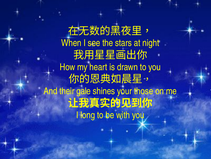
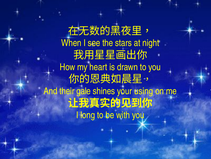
those: those -> using (144, 91)
